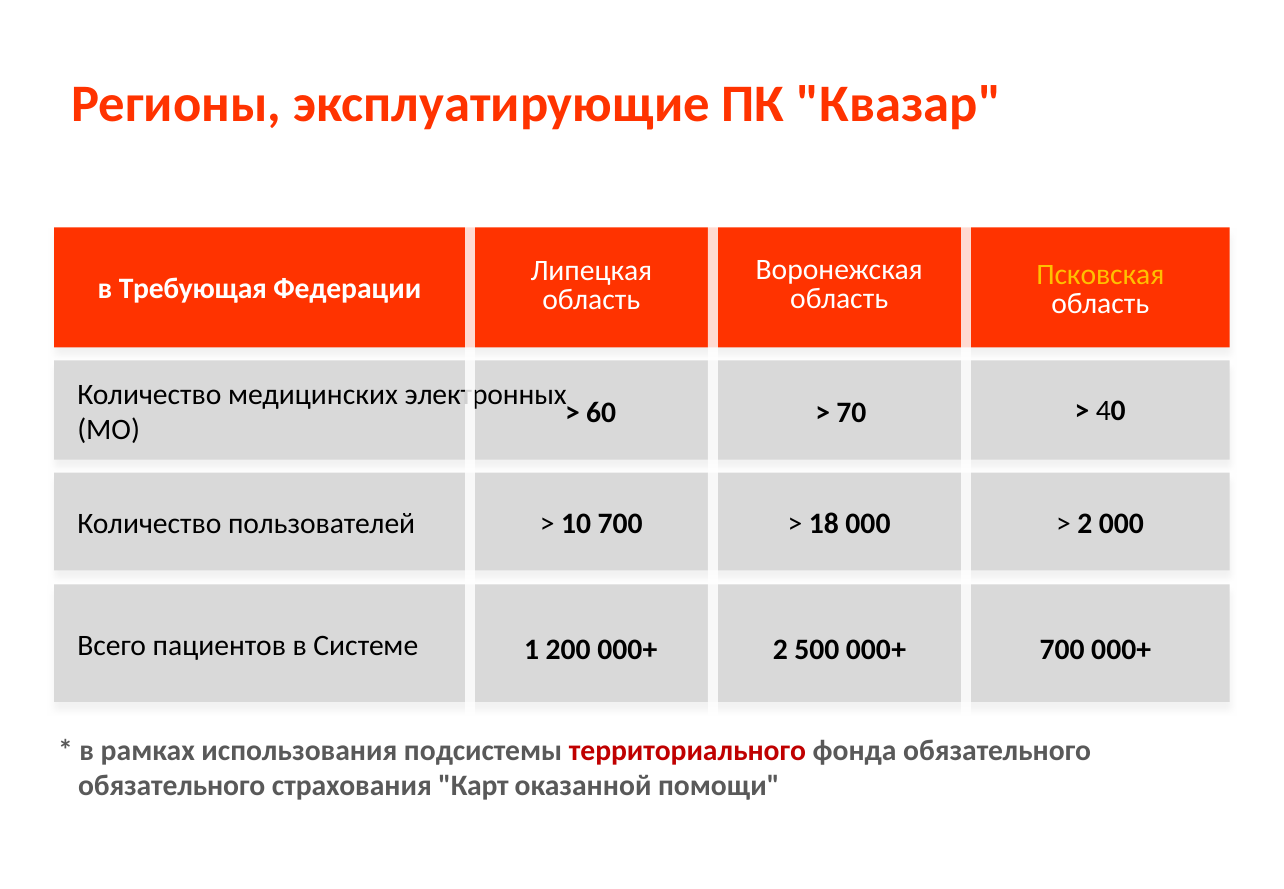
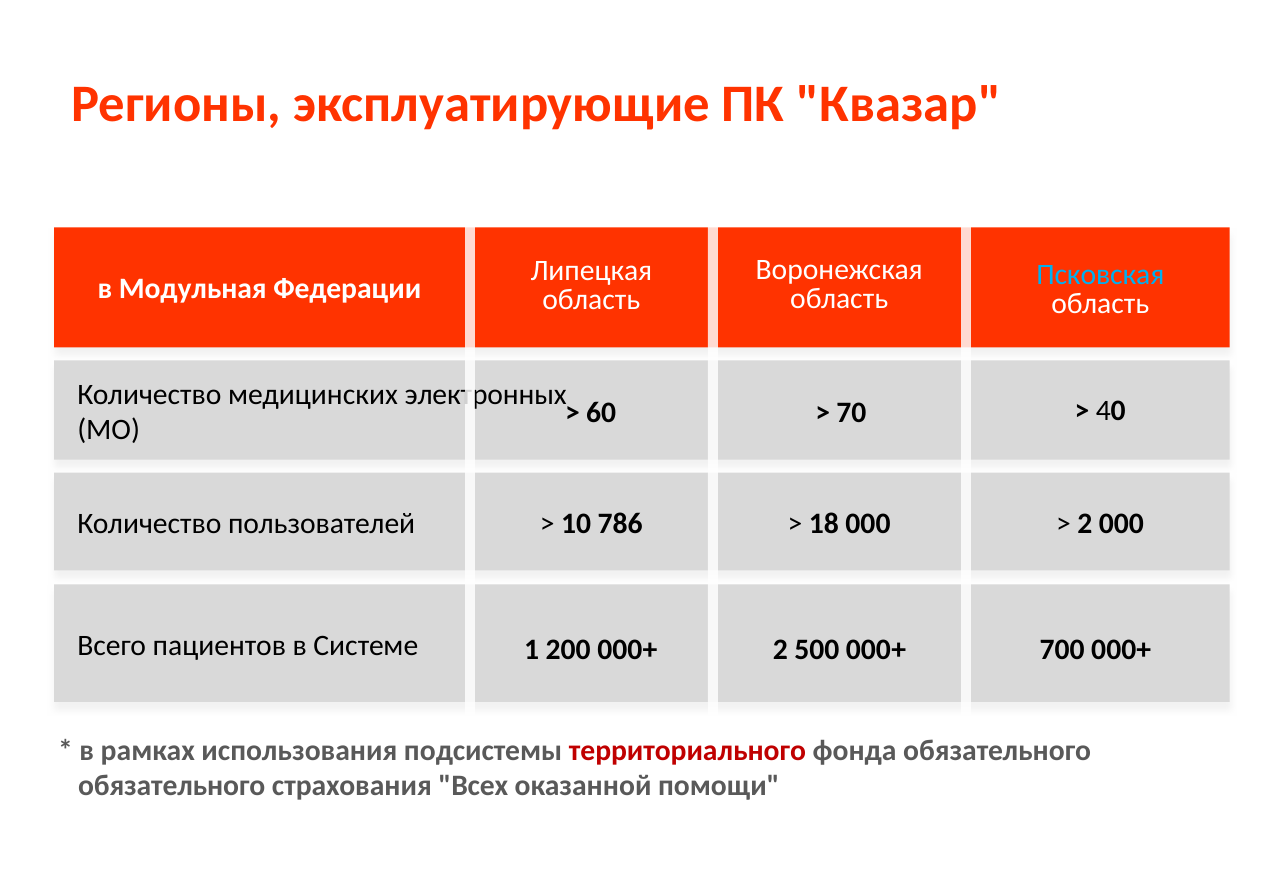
Псковская colour: yellow -> light blue (1100, 275)
Требующая: Требующая -> Модульная (193, 288)
10 700: 700 -> 786 (620, 524)
Карт: Карт -> Всех (473, 786)
